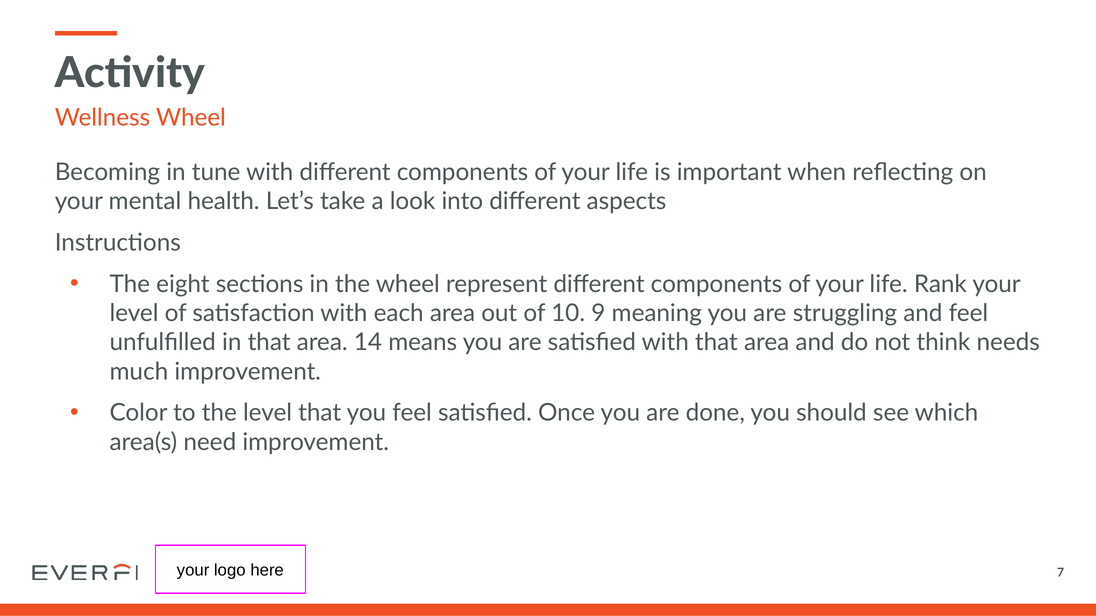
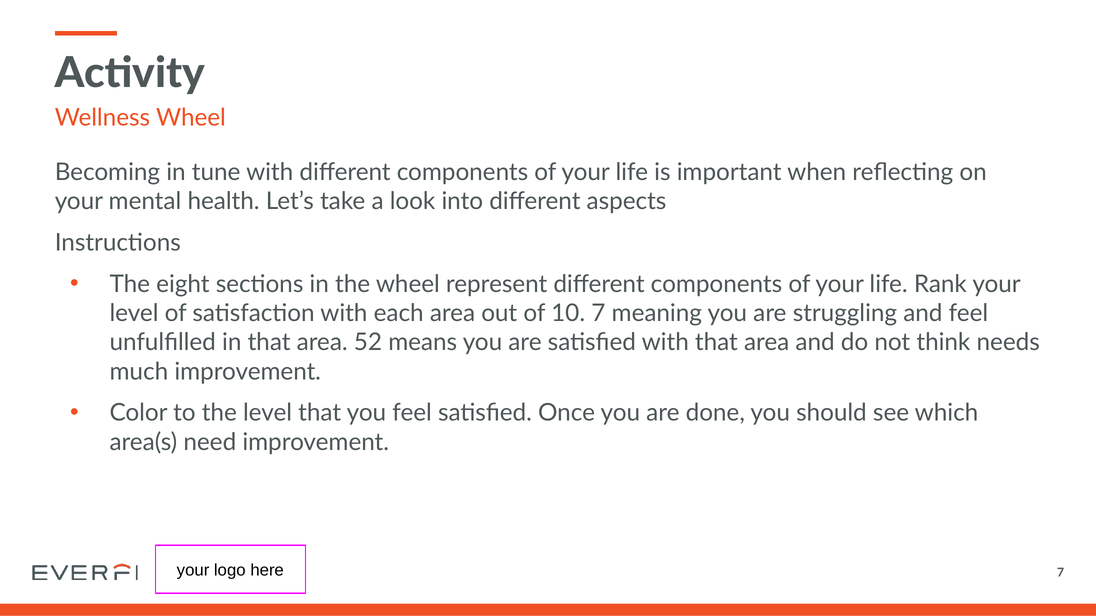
10 9: 9 -> 7 (598, 314)
14: 14 -> 52 (368, 343)
